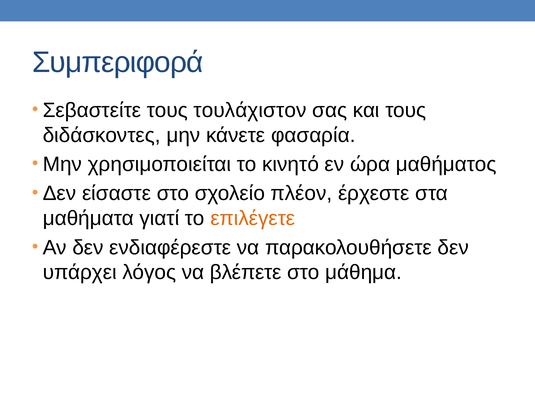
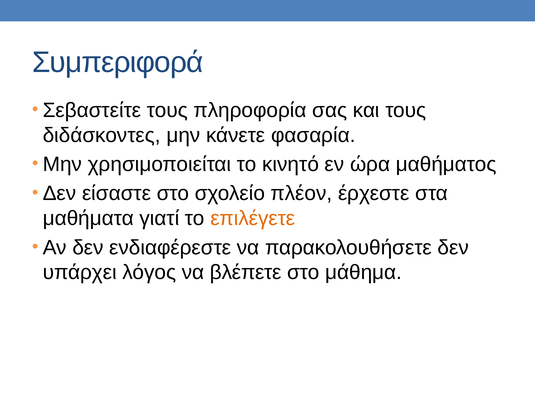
τουλάχιστον: τουλάχιστον -> πληροφορία (250, 110)
